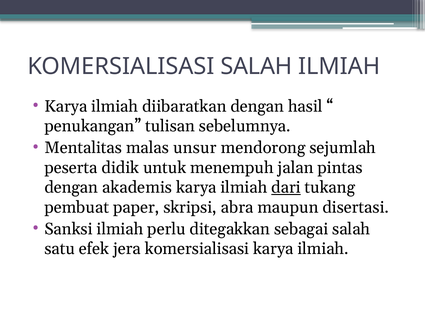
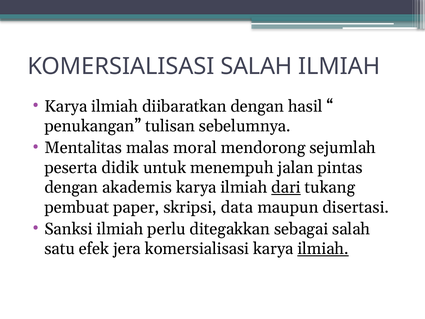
unsur: unsur -> moral (195, 148)
abra: abra -> data (237, 207)
ilmiah underline: none -> present (323, 249)
